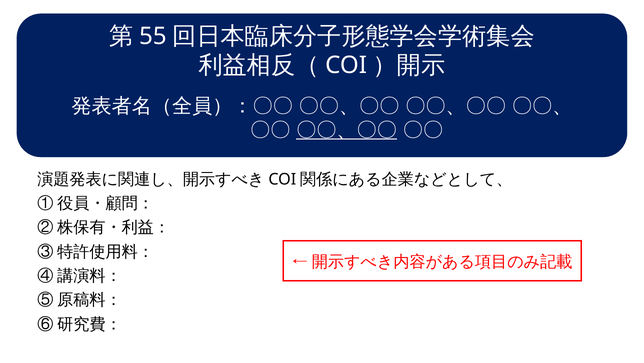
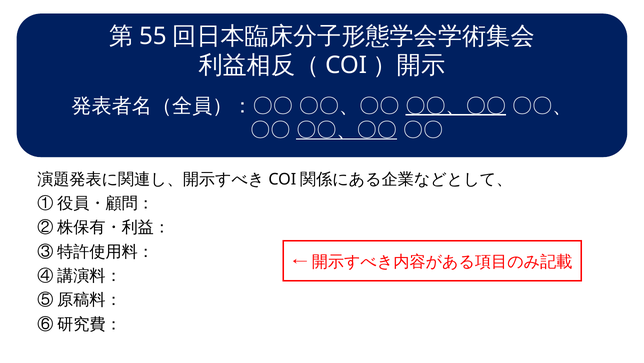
〇〇、〇〇 underline: none -> present (456, 106)
